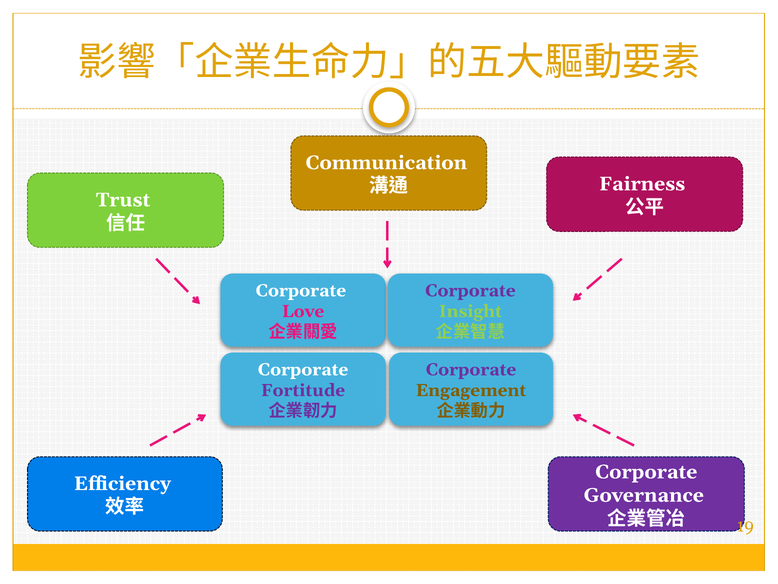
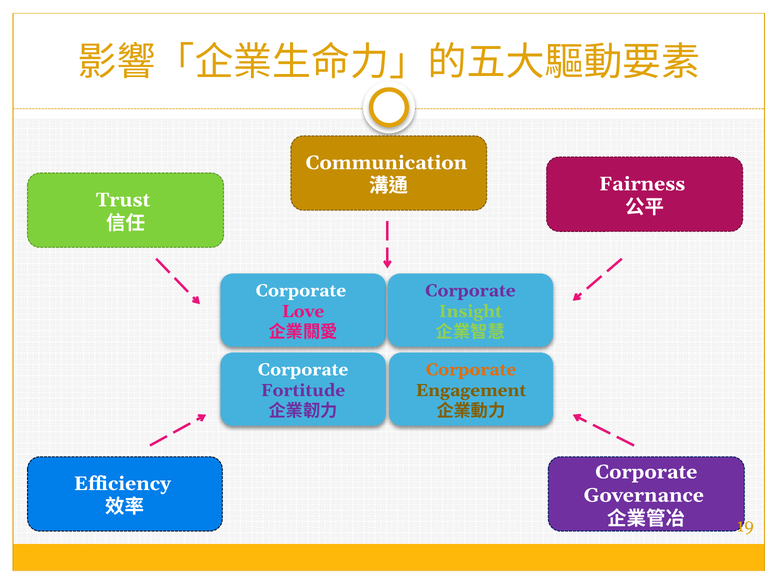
Corporate colour: purple -> orange (471, 369)
